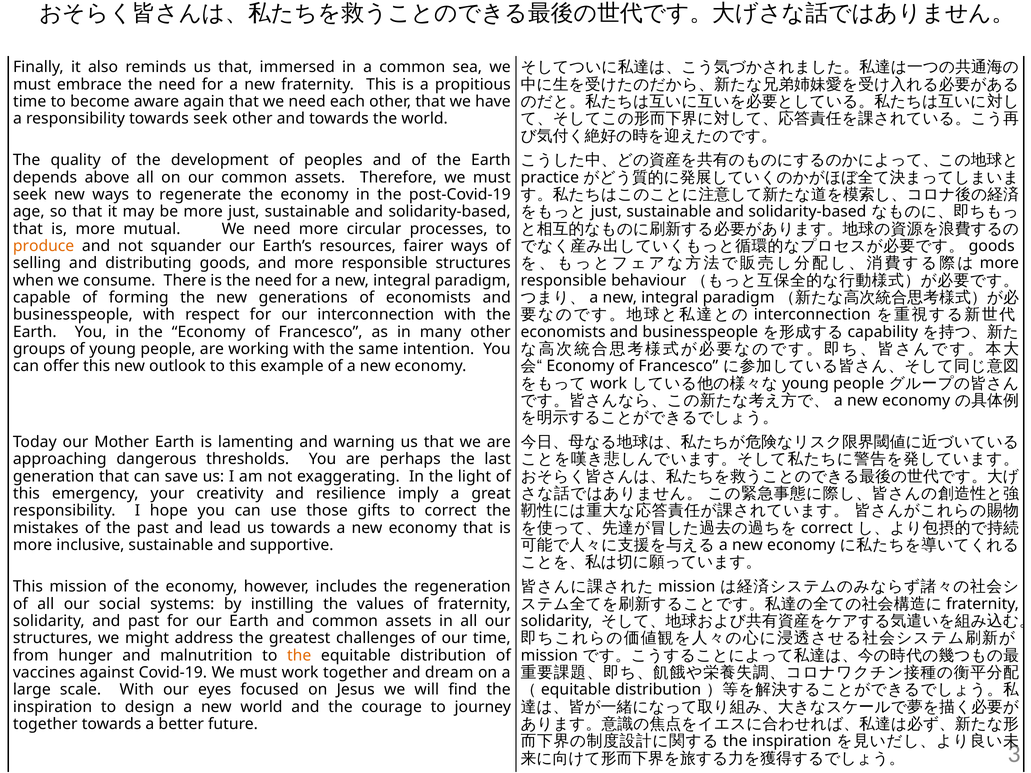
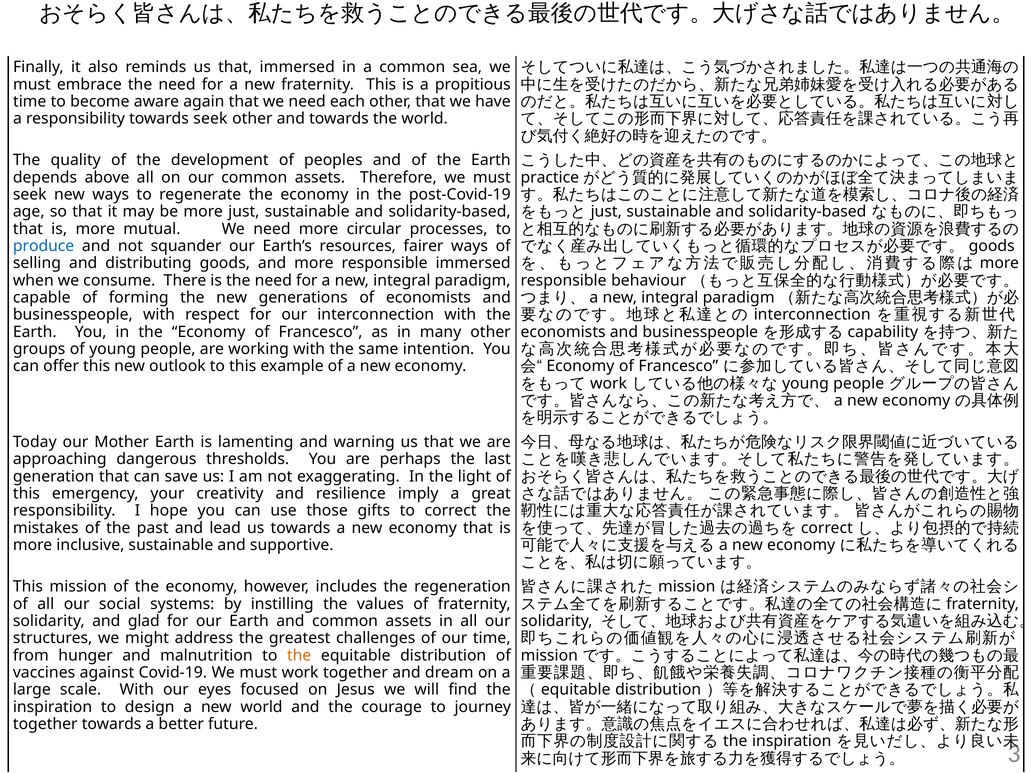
produce colour: orange -> blue (44, 246)
responsible structures: structures -> immersed (473, 263)
and past: past -> glad (144, 621)
